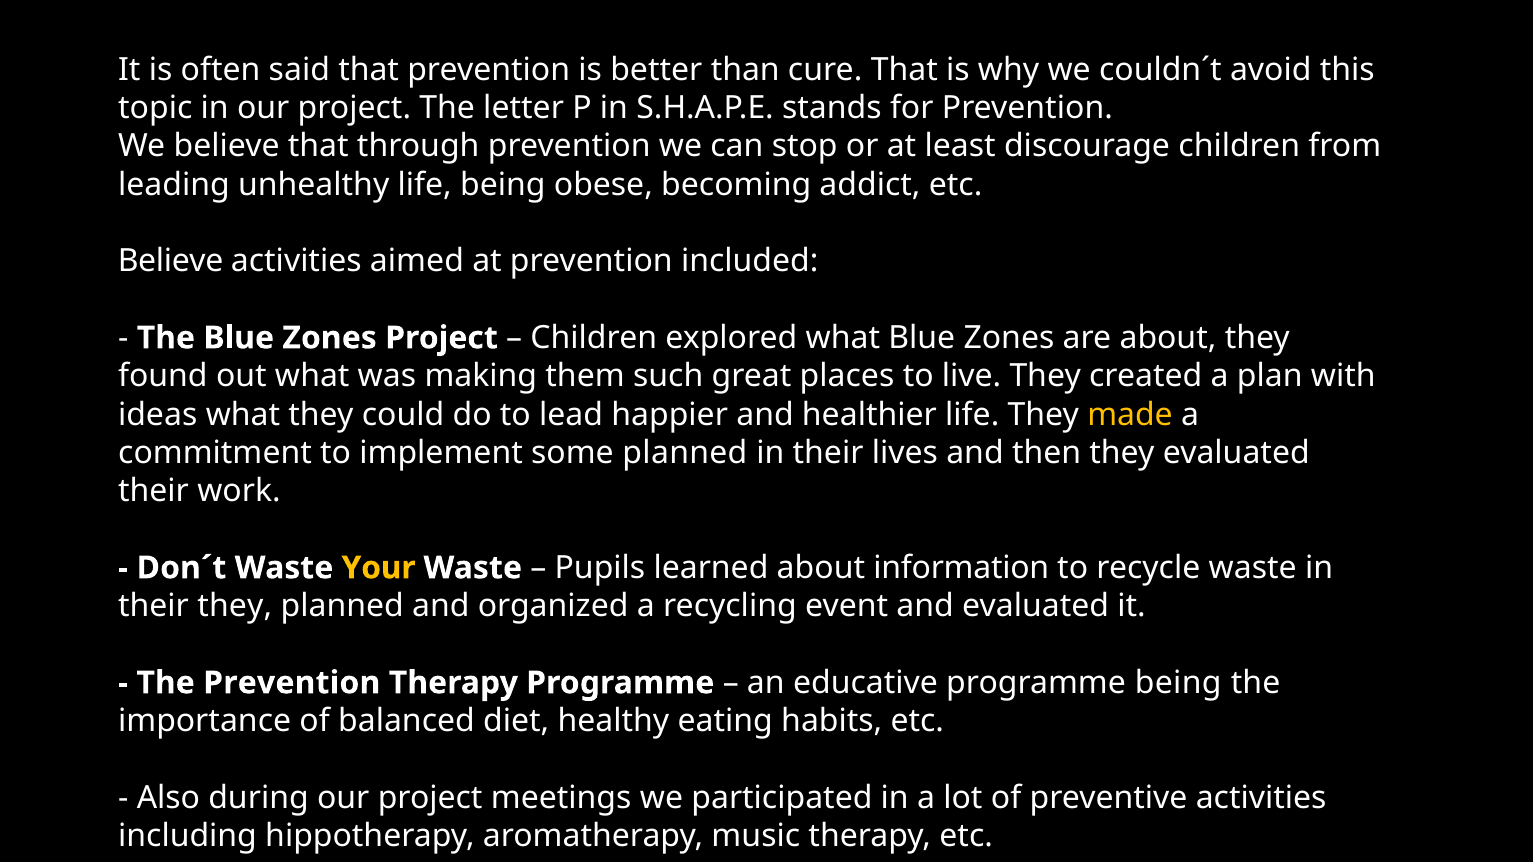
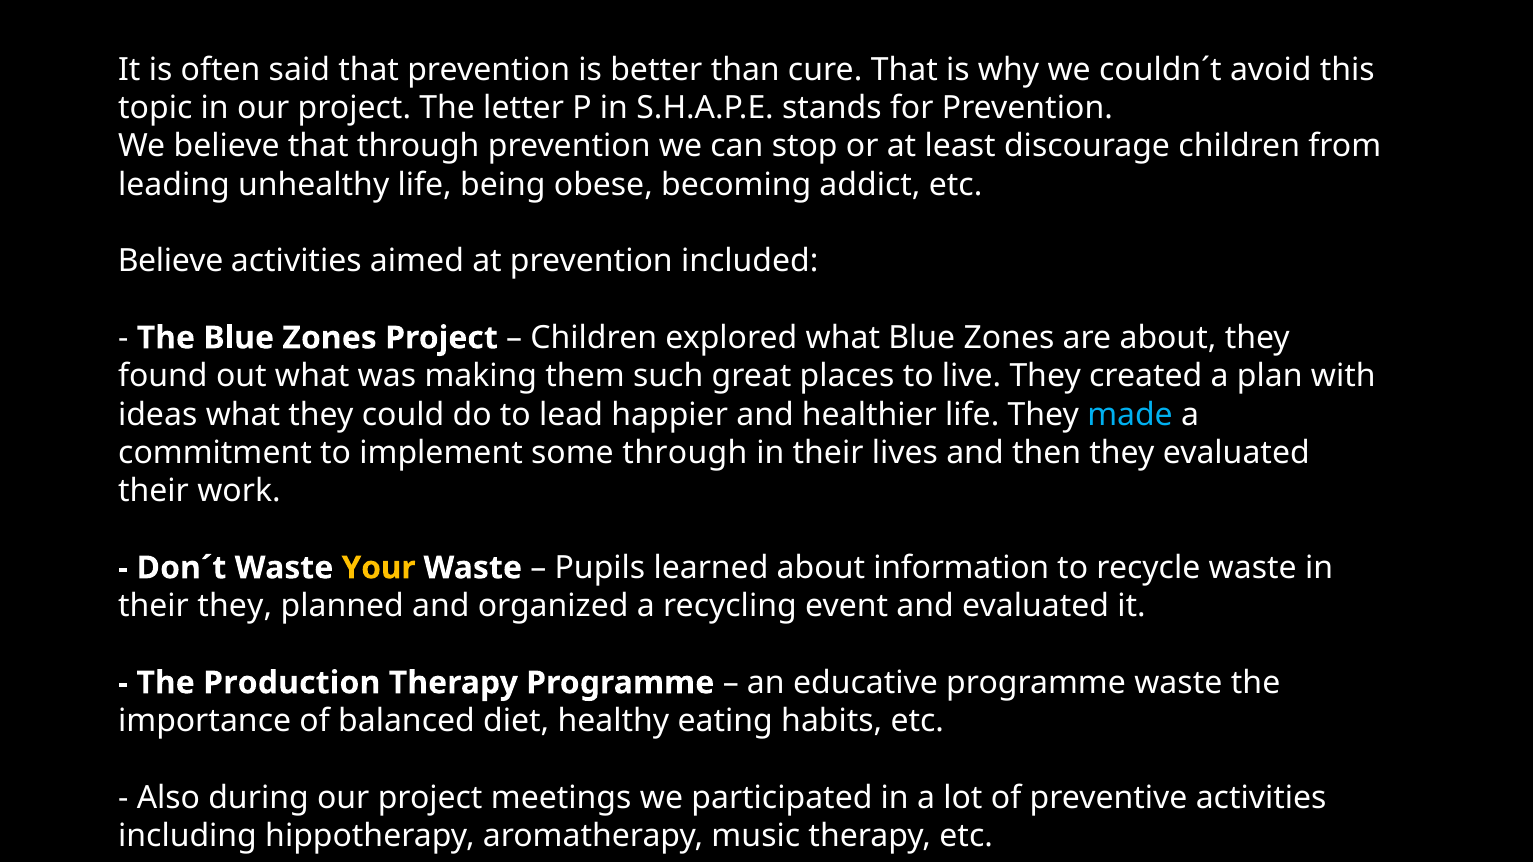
made colour: yellow -> light blue (1130, 415)
some planned: planned -> through (685, 453)
The Prevention: Prevention -> Production (292, 683)
programme being: being -> waste (1178, 683)
